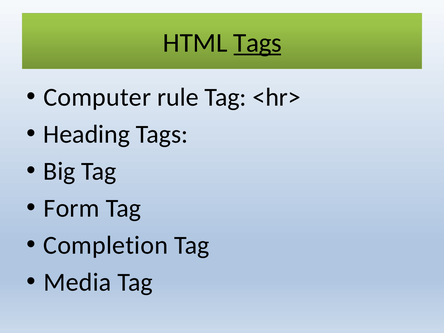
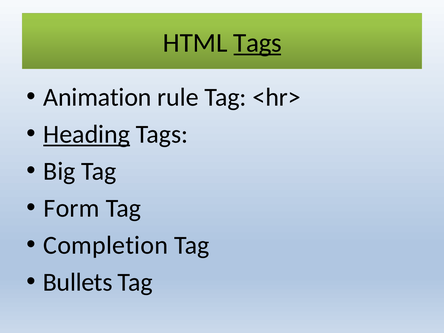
Computer: Computer -> Animation (97, 97)
Heading underline: none -> present (87, 134)
Media: Media -> Bullets (78, 282)
